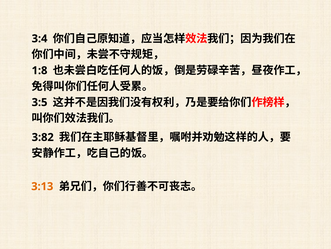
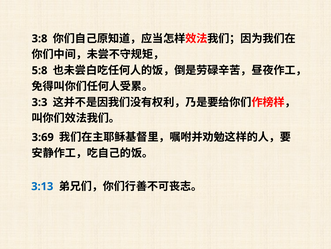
3:4: 3:4 -> 3:8 (40, 39)
1:8: 1:8 -> 5:8 (40, 70)
3:5: 3:5 -> 3:3 (40, 102)
3:82: 3:82 -> 3:69 (43, 137)
3:13 colour: orange -> blue (42, 186)
